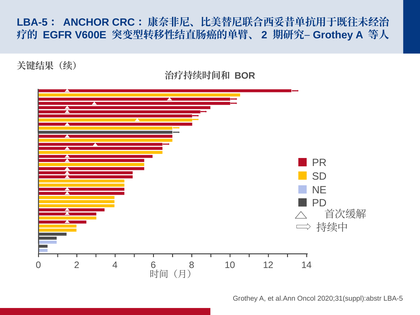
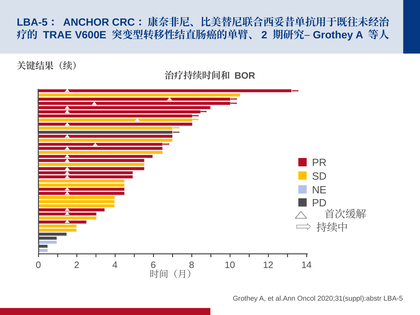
EGFR: EGFR -> TRAE (57, 35)
